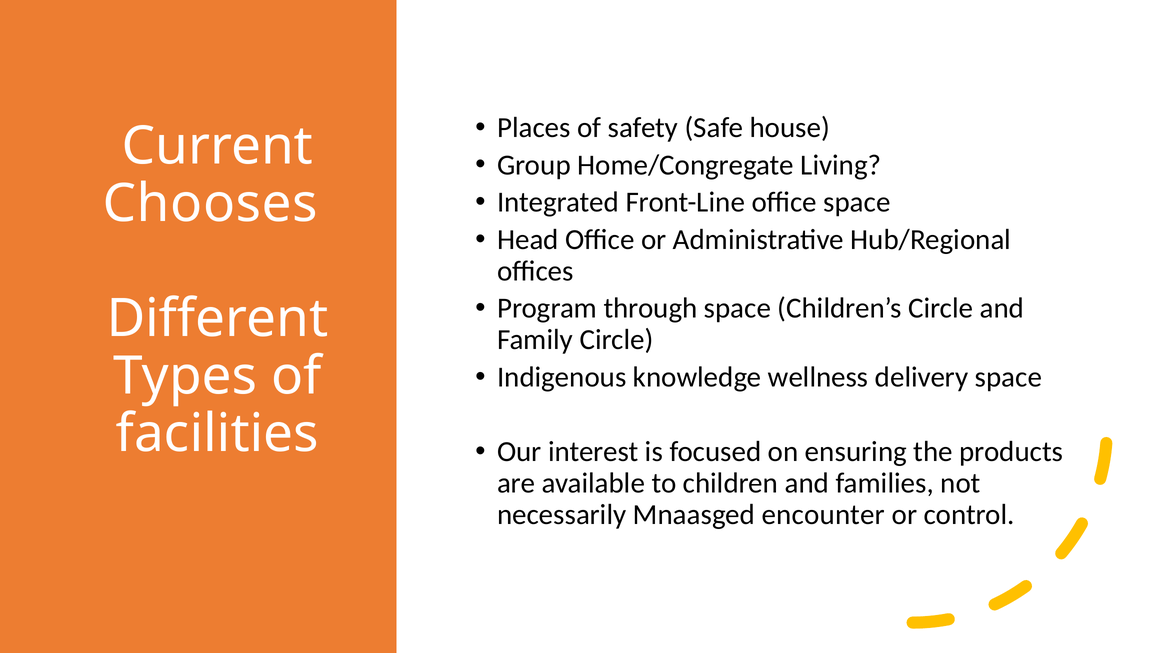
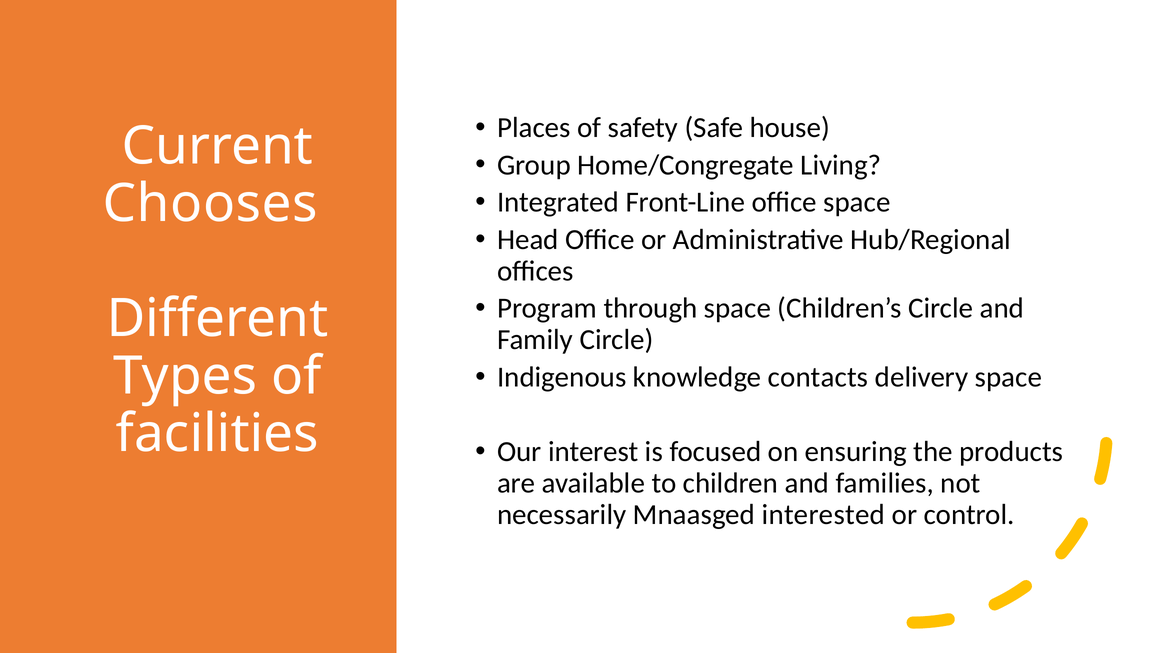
wellness: wellness -> contacts (818, 377)
encounter: encounter -> interested (823, 514)
